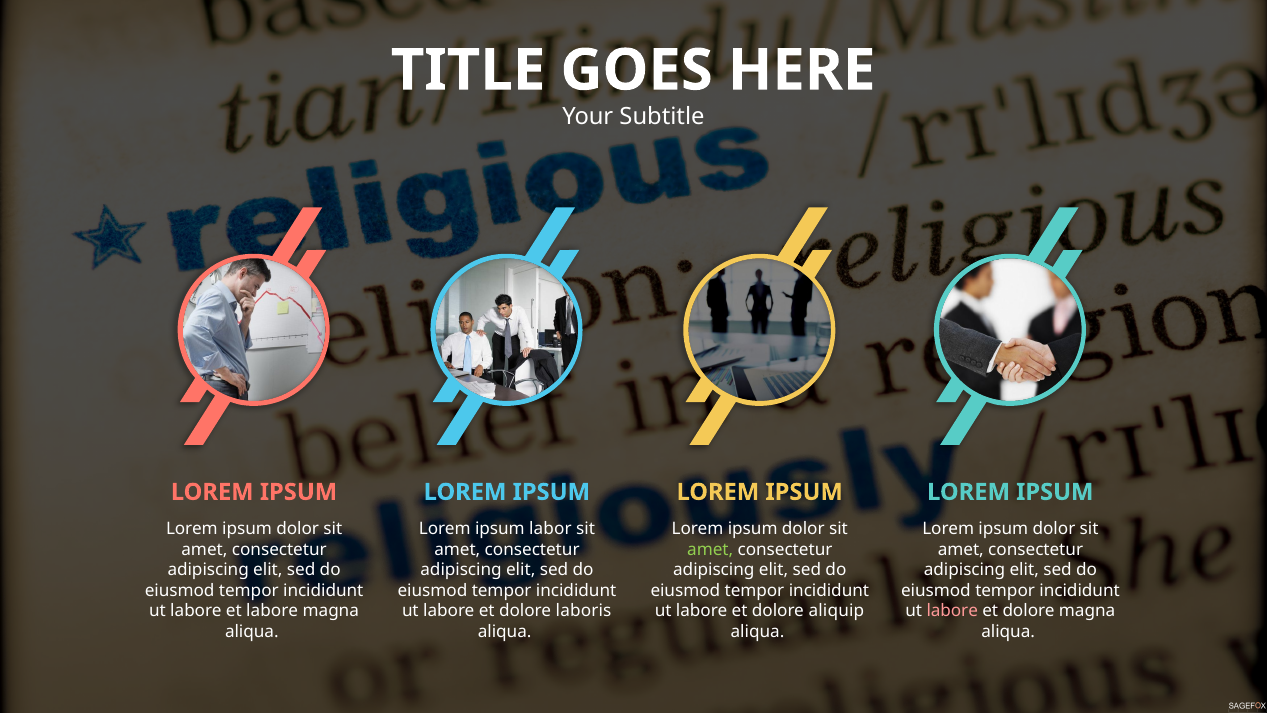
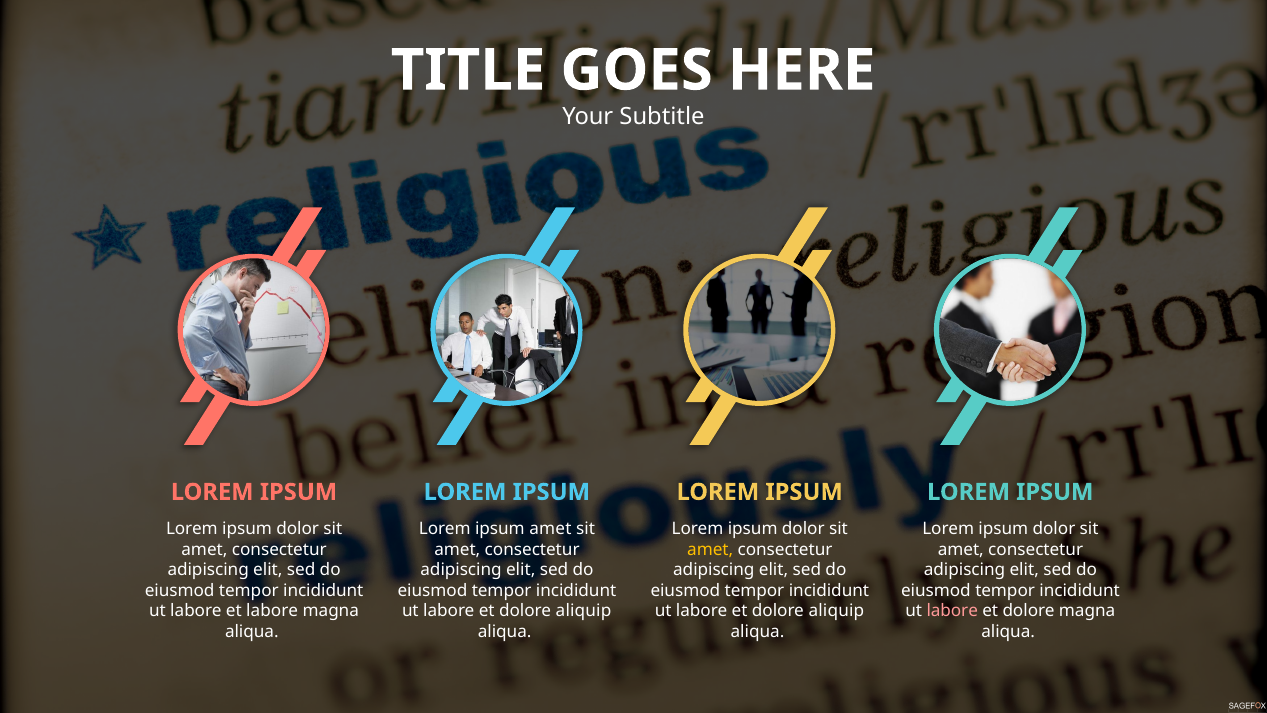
ipsum labor: labor -> amet (550, 529)
amet colour: light green -> yellow (710, 549)
laboris: laboris -> aliquip (584, 611)
